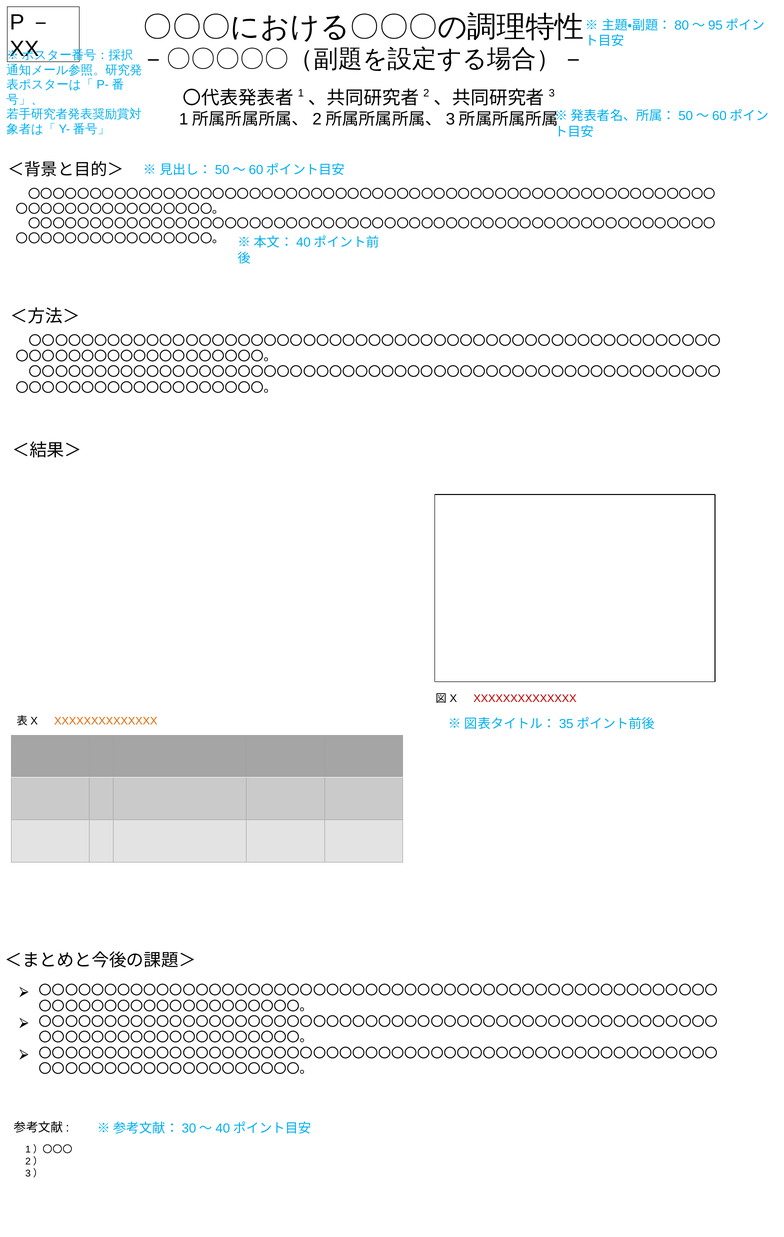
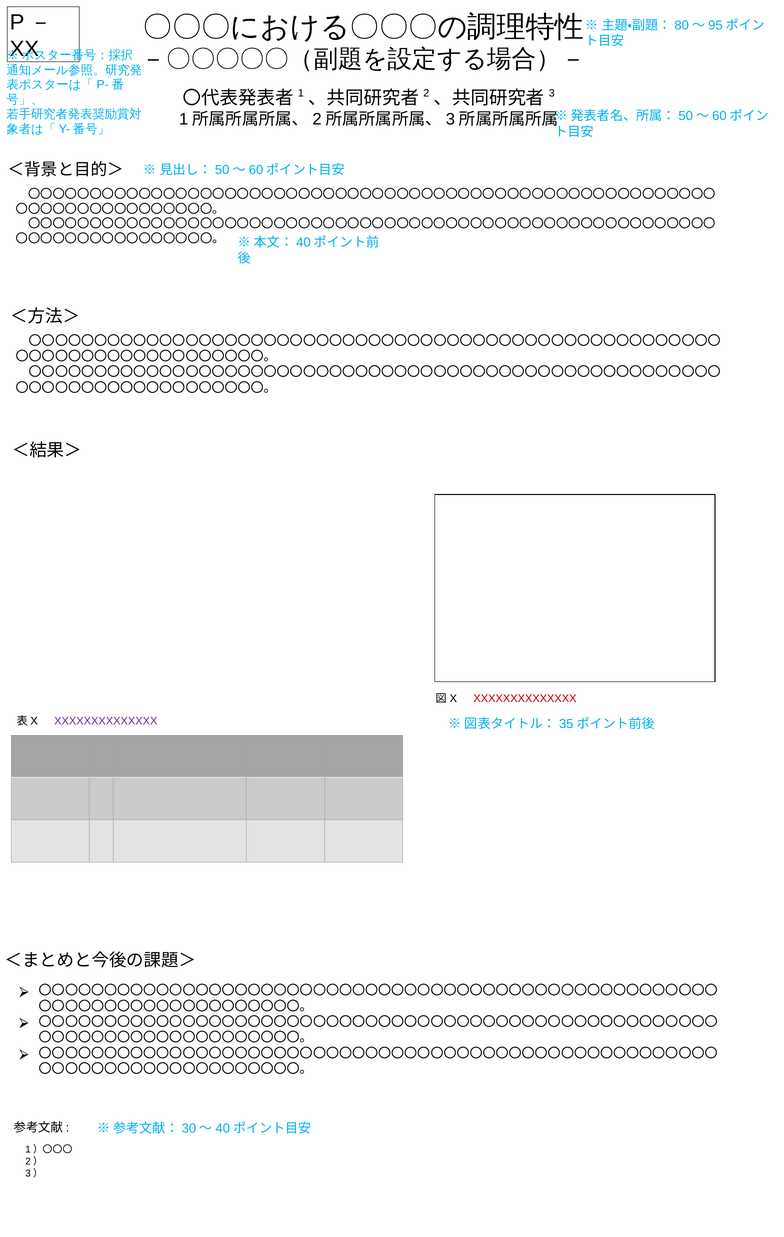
XXXXXXXXXXXXXX colour: orange -> purple (106, 721)
